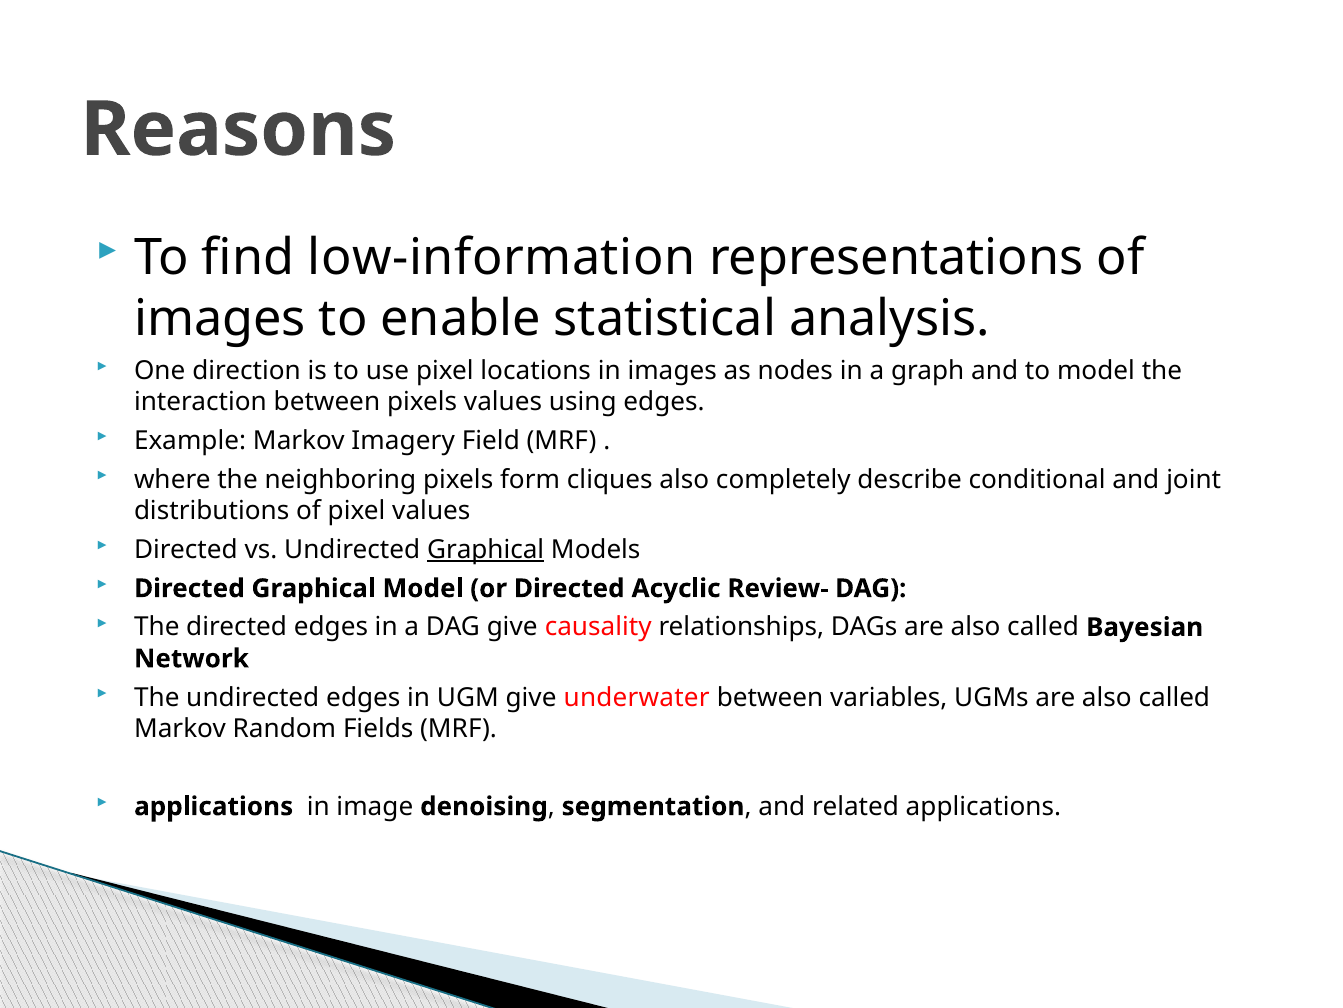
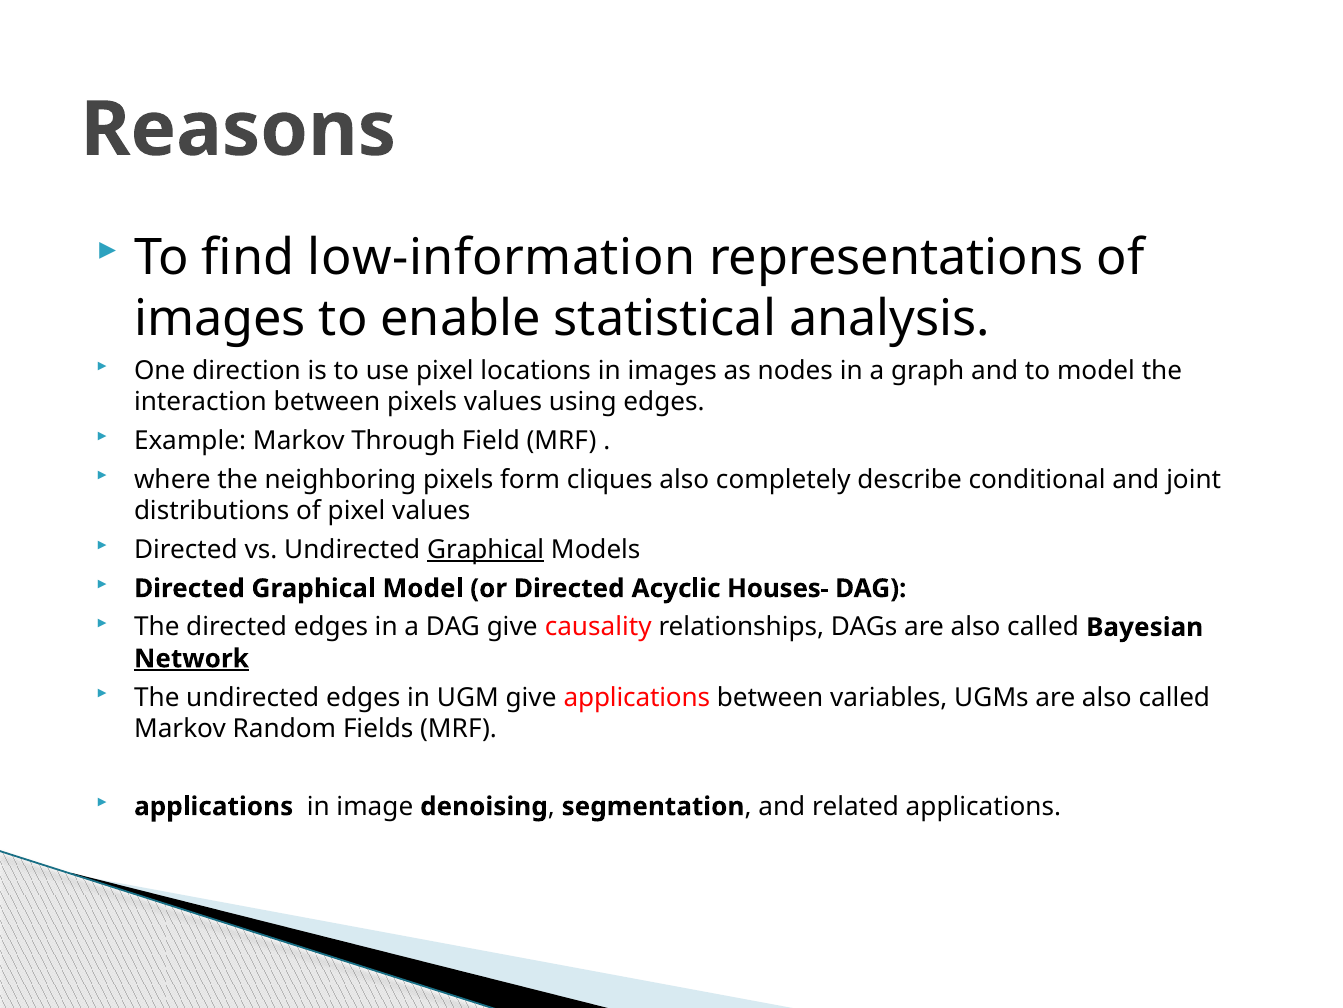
Imagery: Imagery -> Through (403, 440)
Review-: Review- -> Houses- (778, 588)
Network underline: none -> present (191, 658)
give underwater: underwater -> applications (637, 697)
